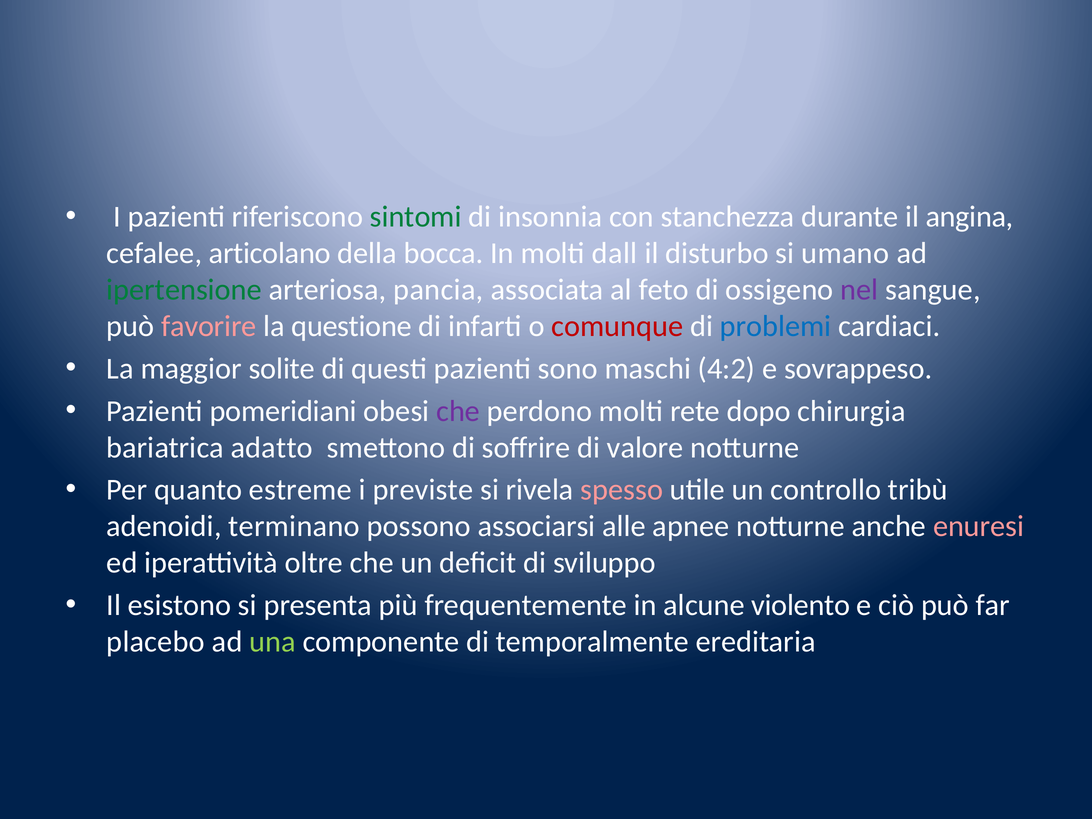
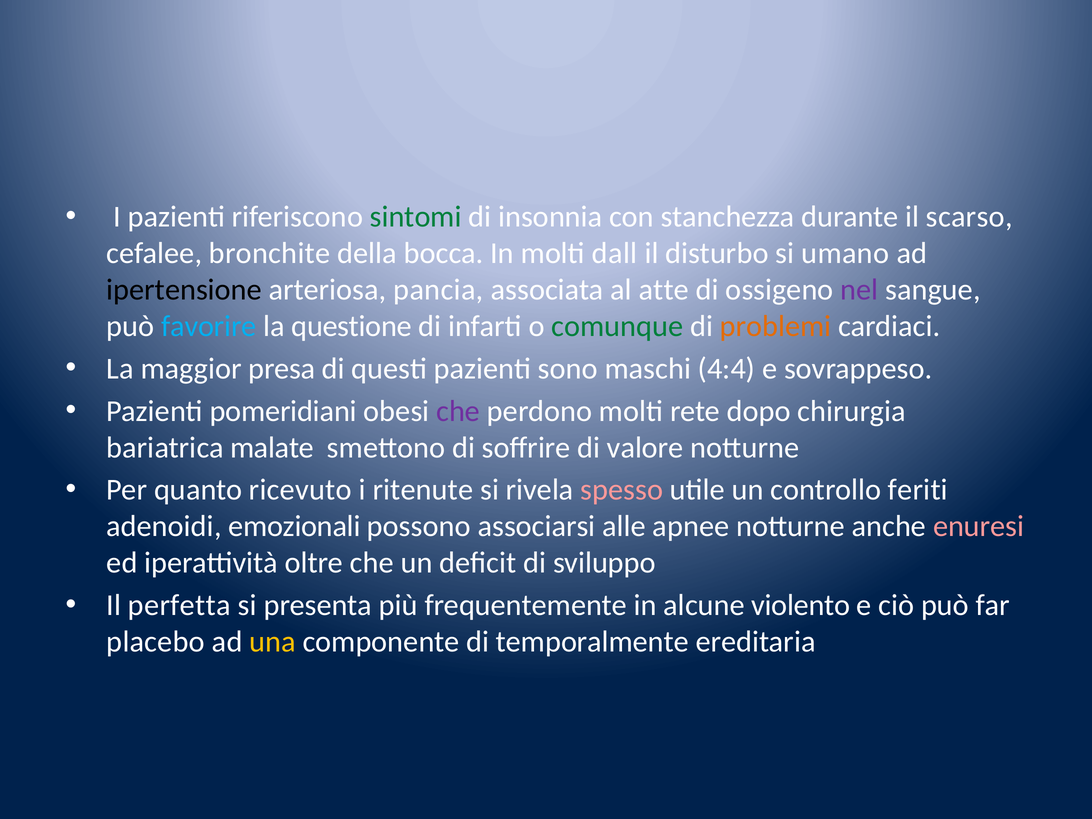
angina: angina -> scarso (969, 217)
articolano: articolano -> bronchite (270, 253)
ipertensione colour: green -> black (184, 290)
feto: feto -> atte (664, 290)
favorire colour: pink -> light blue (209, 326)
comunque colour: red -> green (617, 326)
problemi colour: blue -> orange (776, 326)
solite: solite -> presa (282, 369)
4:2: 4:2 -> 4:4 (726, 369)
adatto: adatto -> malate (272, 448)
estreme: estreme -> ricevuto (300, 490)
previste: previste -> ritenute (423, 490)
tribù: tribù -> feriti (918, 490)
terminano: terminano -> emozionali (294, 526)
esistono: esistono -> perfetta (179, 605)
una colour: light green -> yellow (273, 642)
